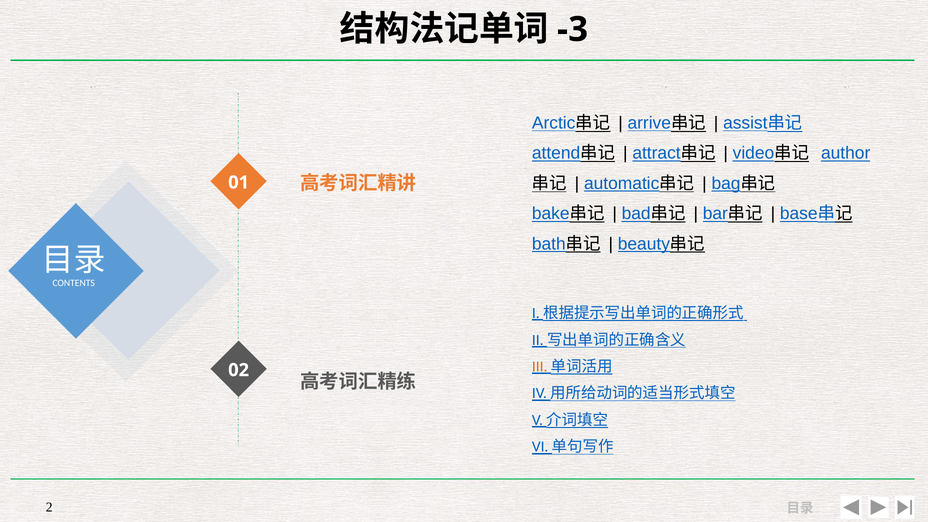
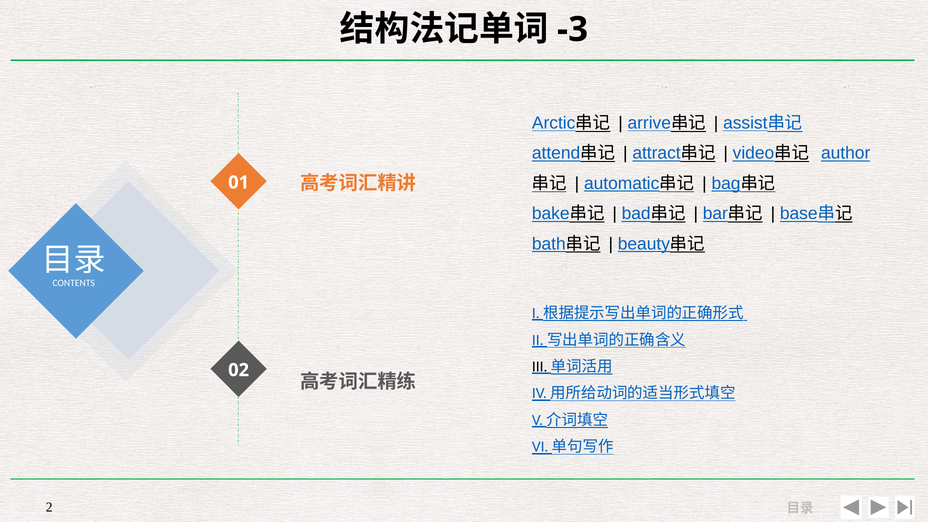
III colour: orange -> black (540, 367)
